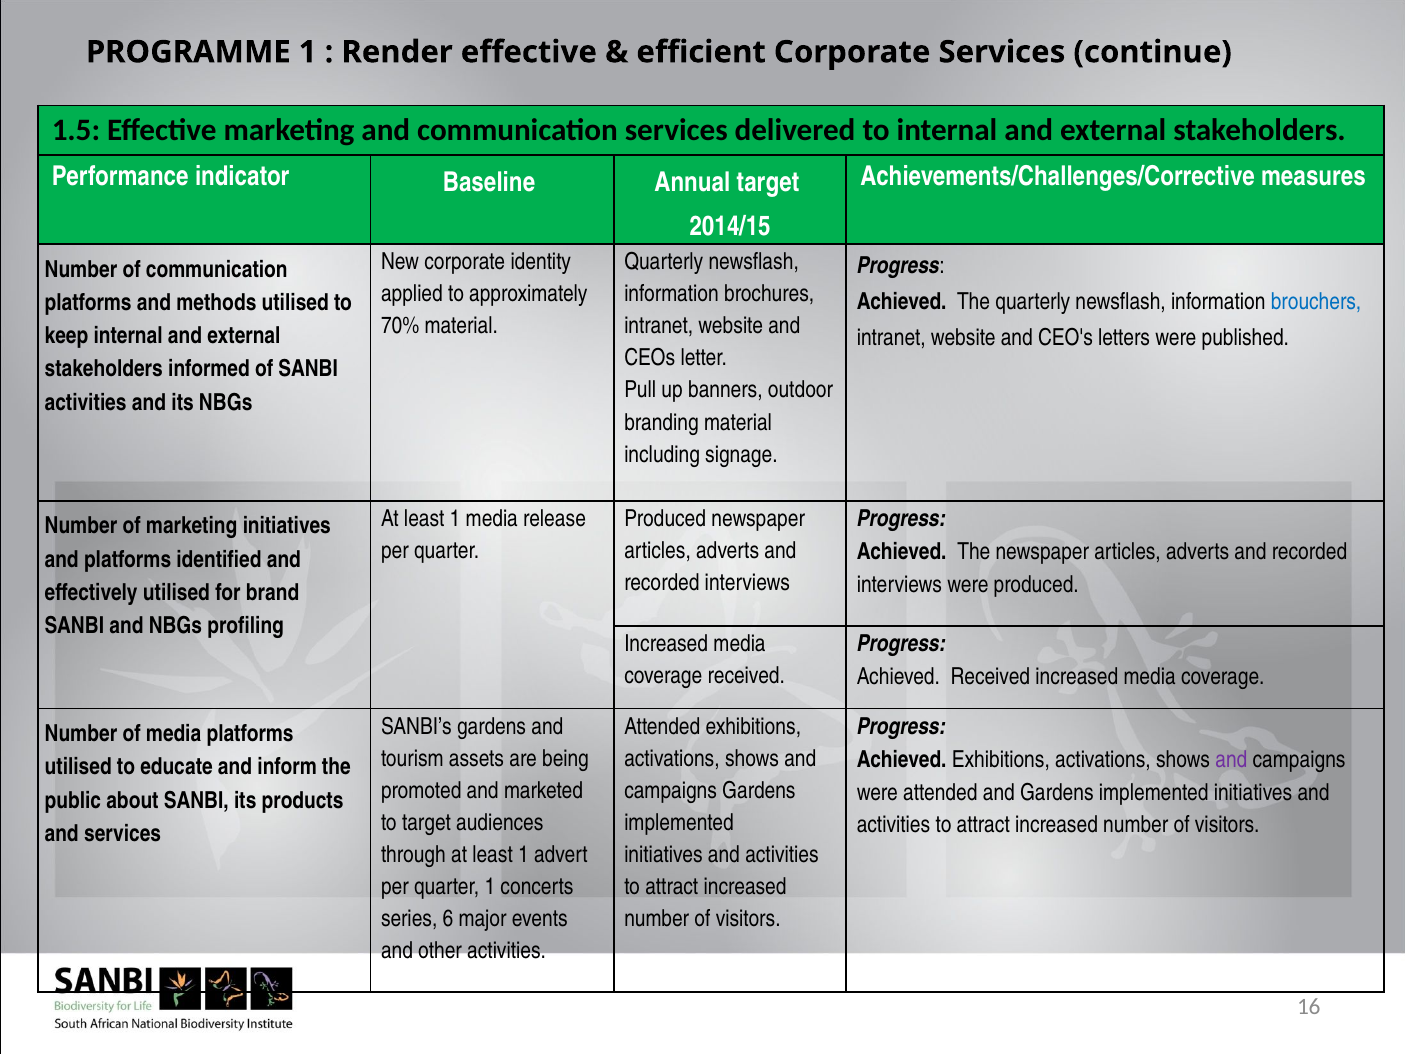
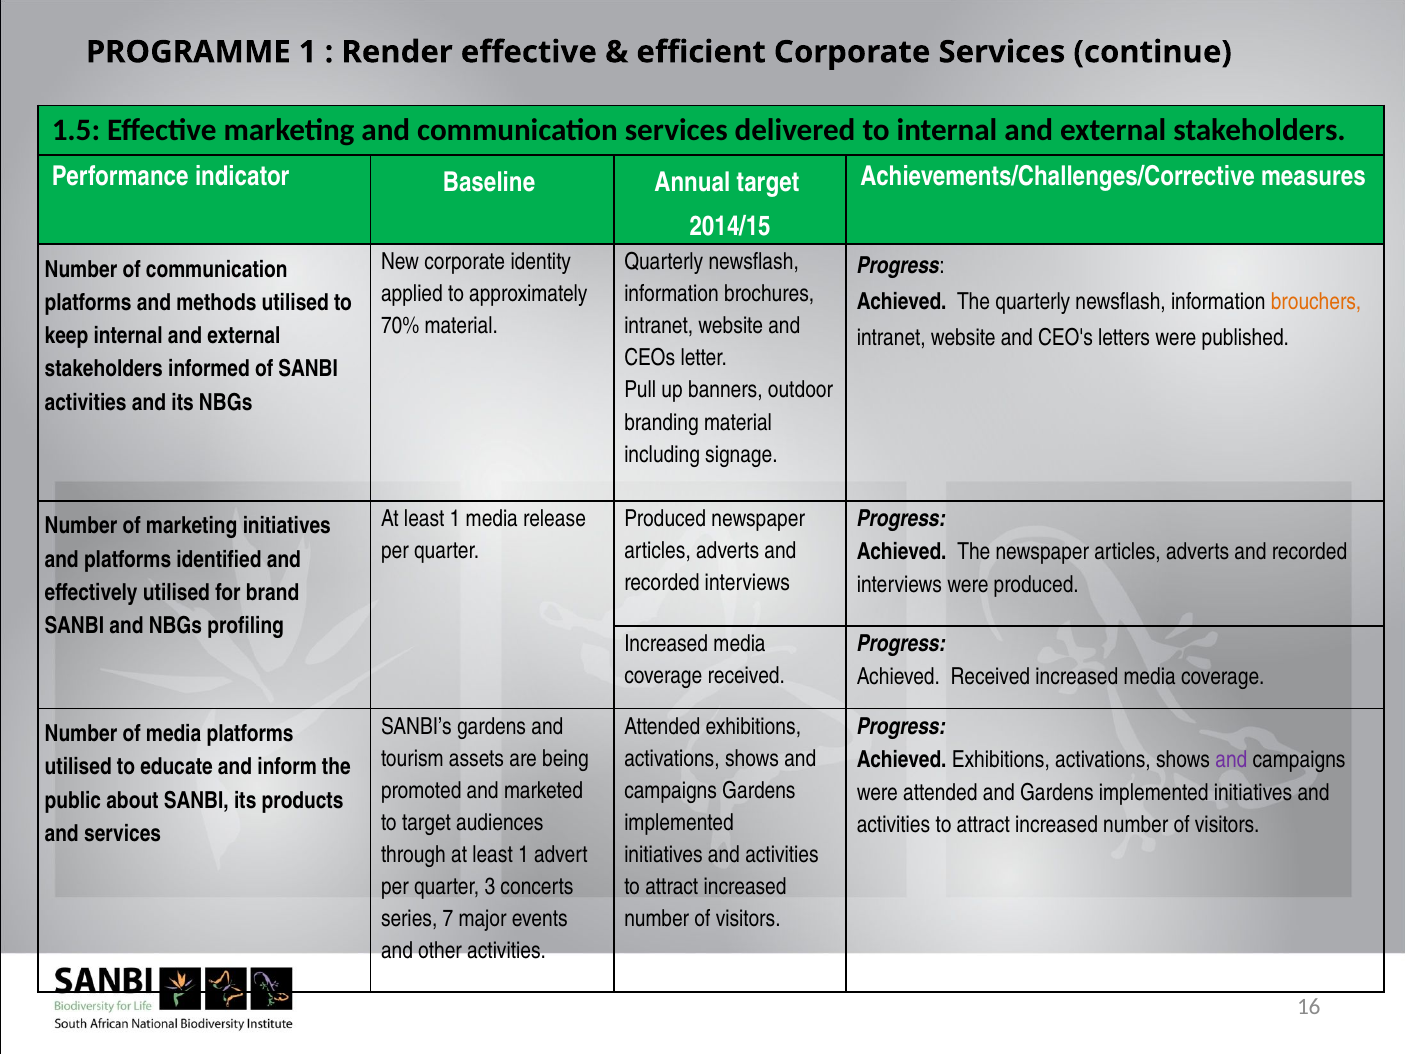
brouchers colour: blue -> orange (1316, 302)
quarter 1: 1 -> 3 (490, 887)
6: 6 -> 7 (448, 919)
